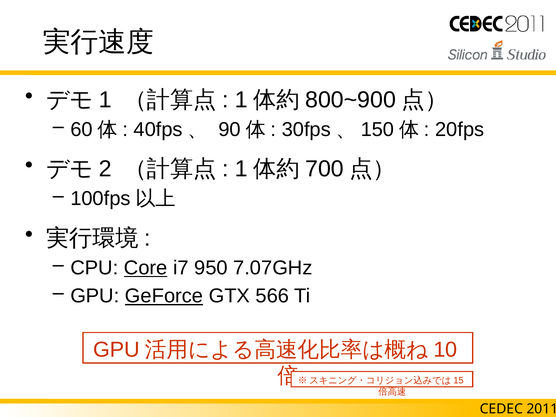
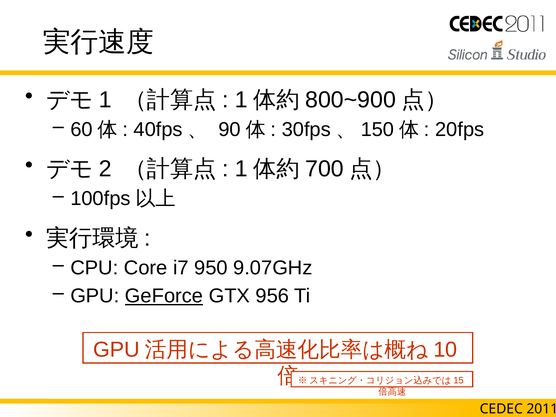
Core underline: present -> none (146, 268)
7.07GHz: 7.07GHz -> 9.07GHz (273, 268)
566: 566 -> 956 (272, 296)
